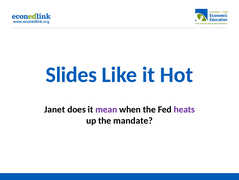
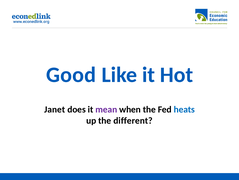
Slides: Slides -> Good (71, 74)
heats colour: purple -> blue (184, 109)
mandate: mandate -> different (133, 120)
